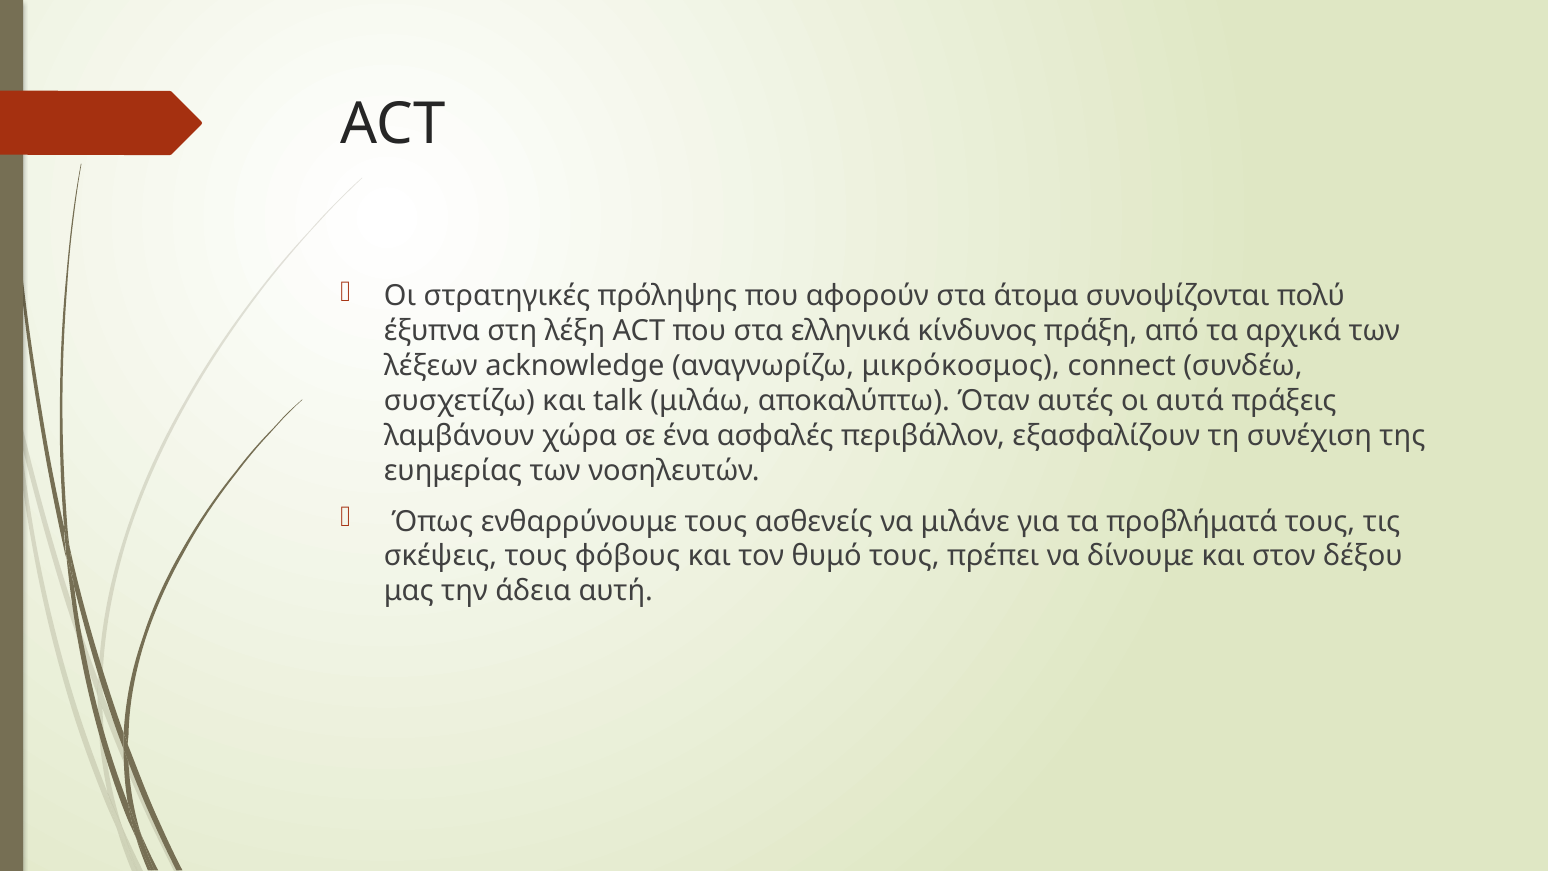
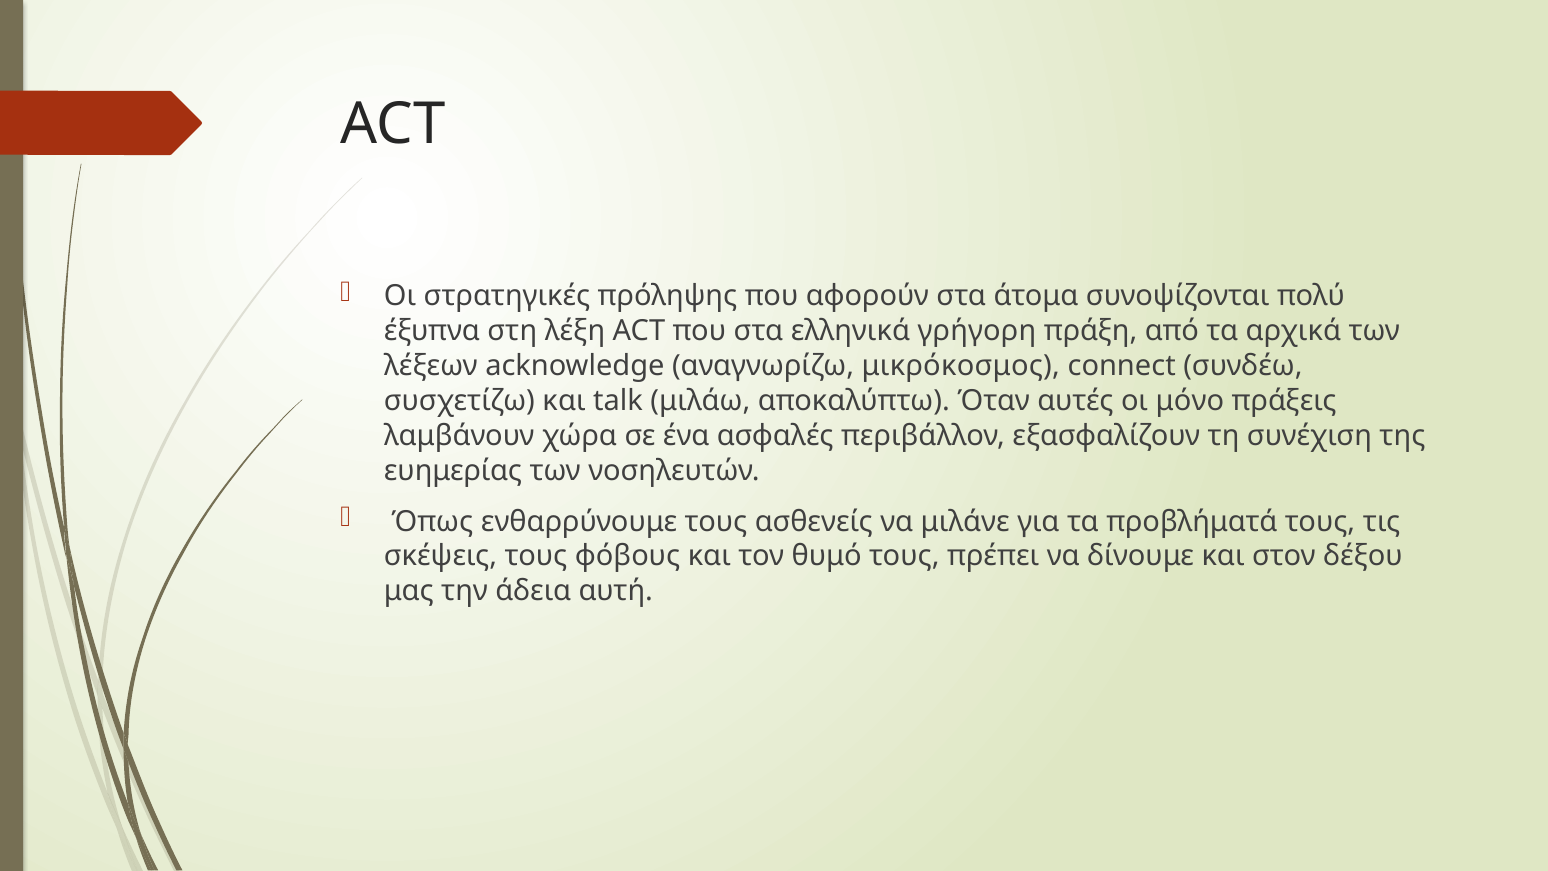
κίνδυνος: κίνδυνος -> γρήγορη (977, 331)
αυτά: αυτά -> μόνο (1190, 401)
